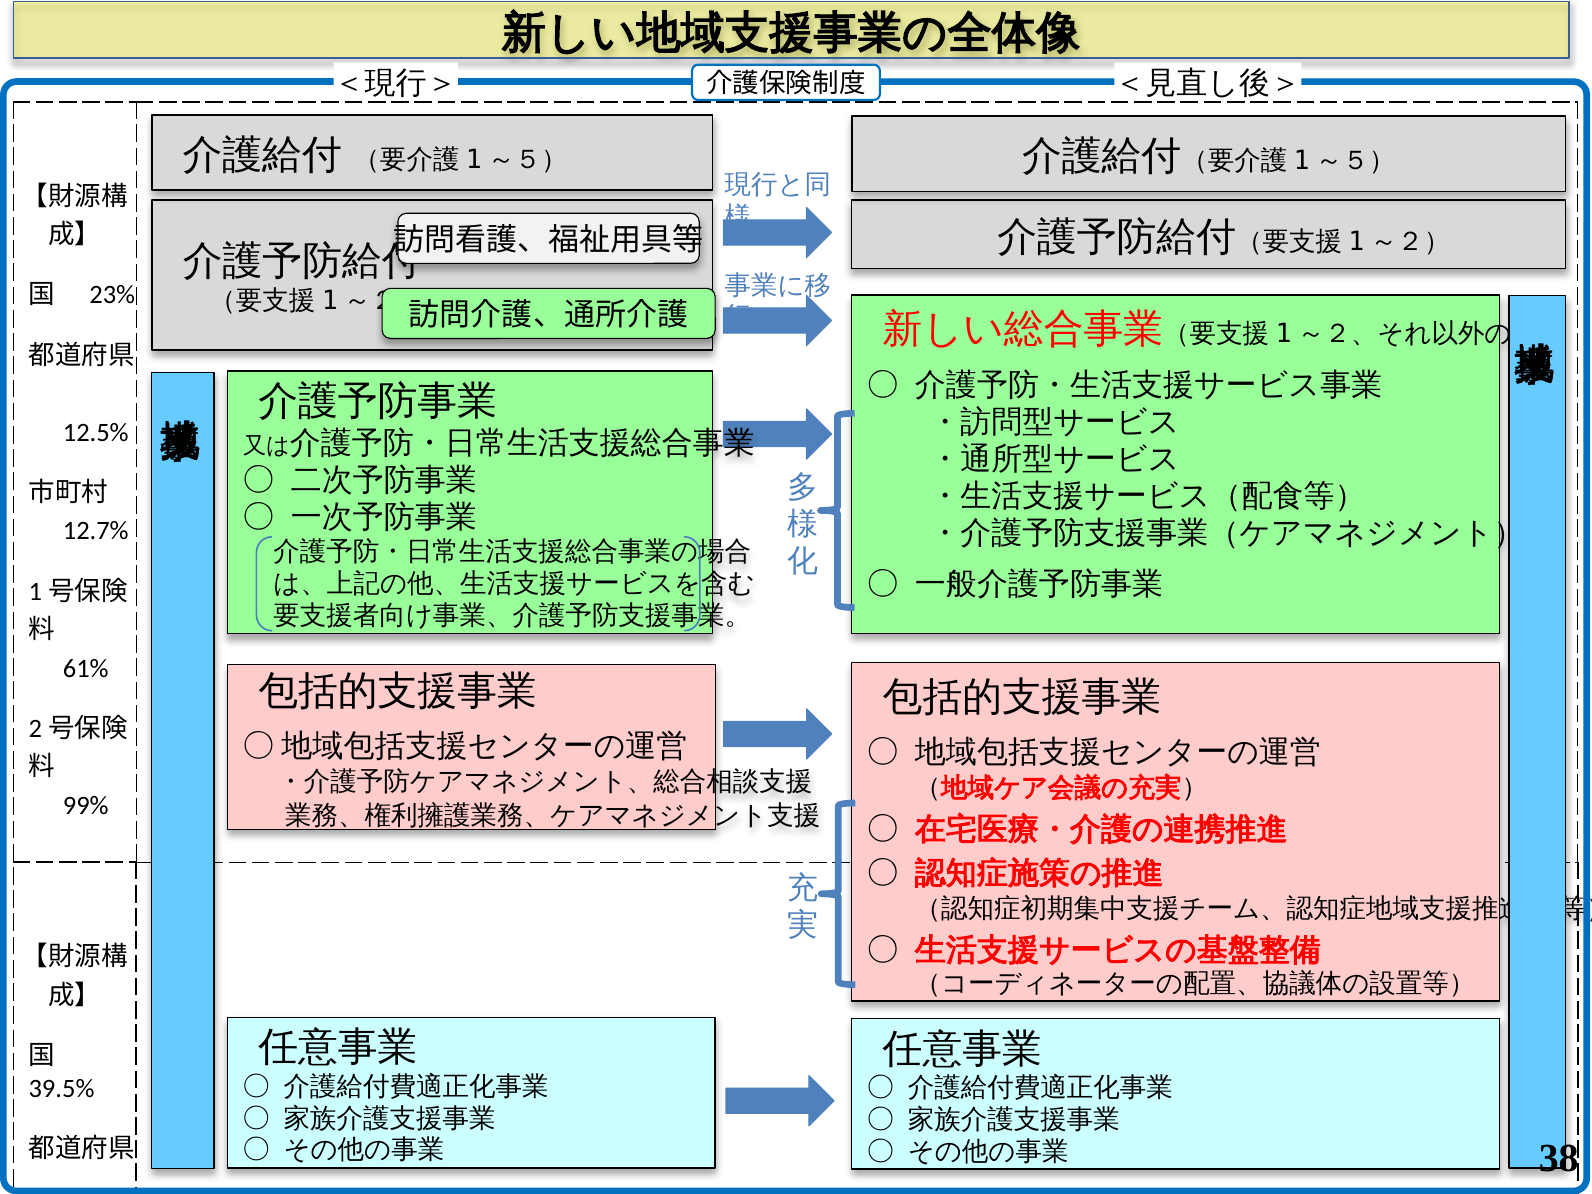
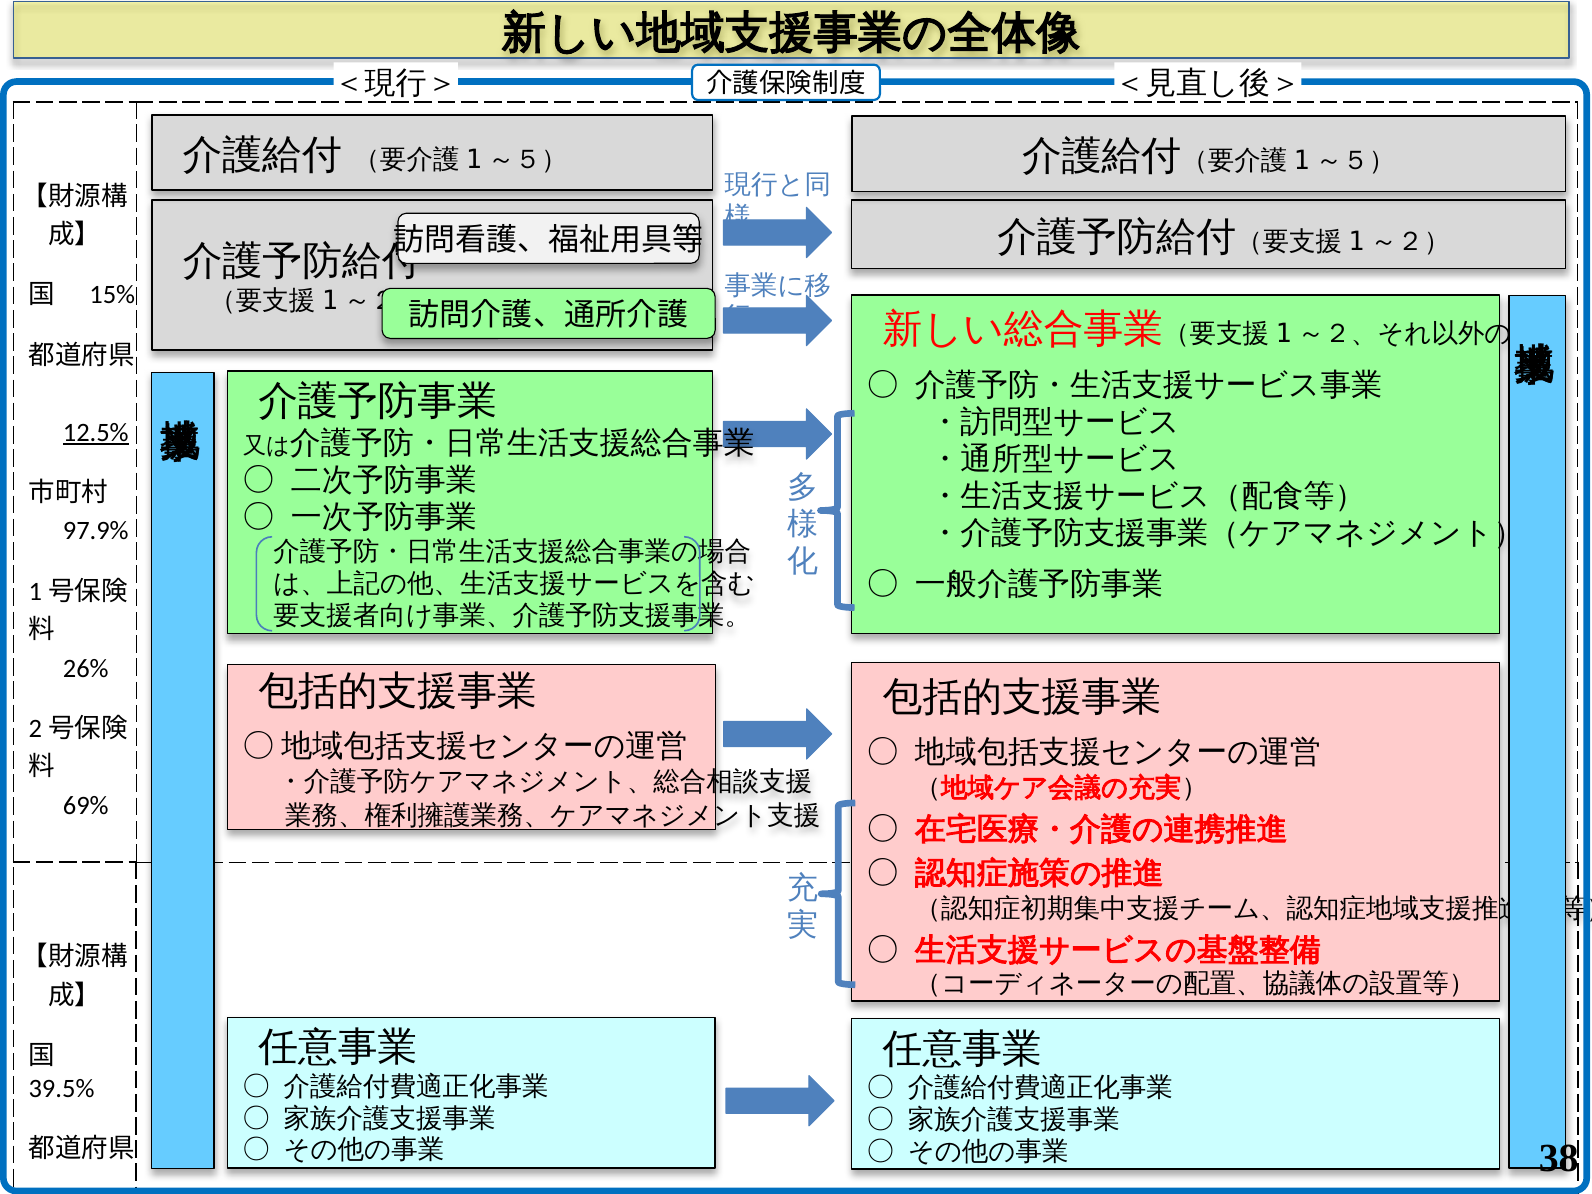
23%: 23% -> 15% (112, 295)
12.5% underline: none -> present (96, 432)
12.7%: 12.7% -> 97.9% (96, 531)
61%: 61% -> 26% (86, 668)
99%: 99% -> 69% (86, 806)
